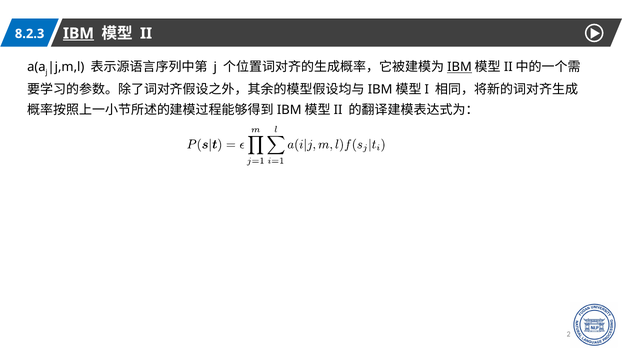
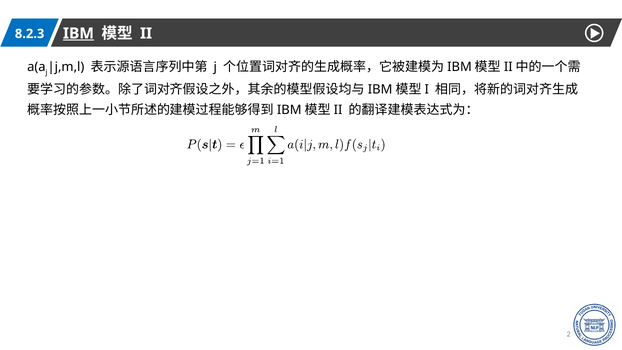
IBM underline: present -> none (459, 67)
